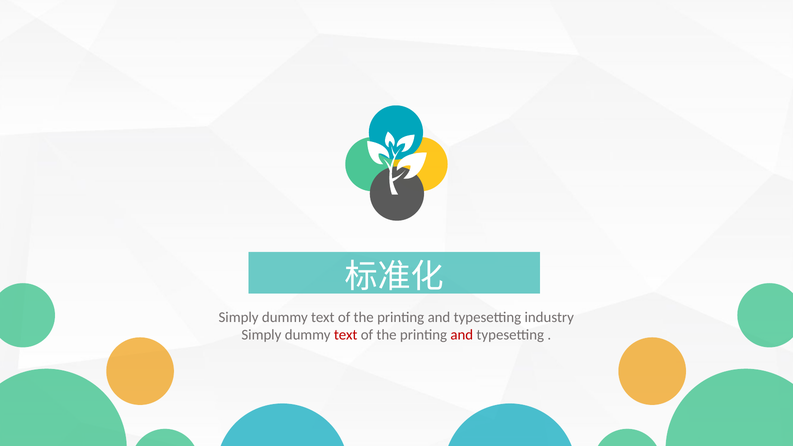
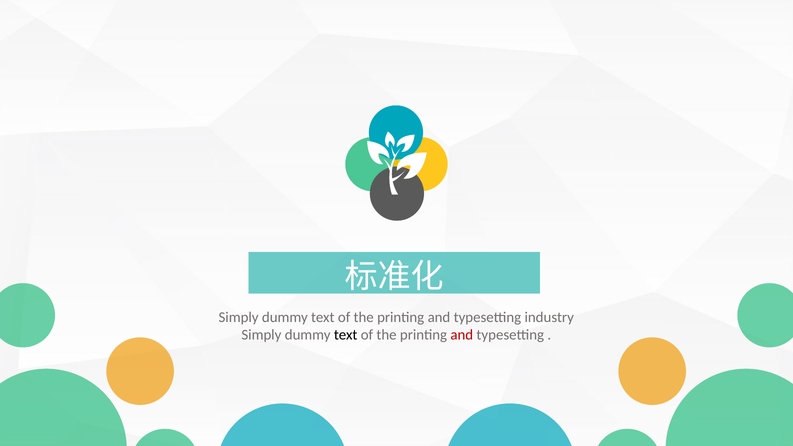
text colour: red -> black (346, 335)
